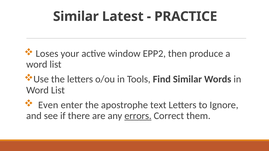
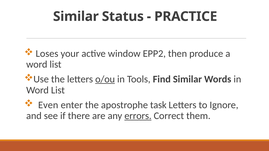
Latest: Latest -> Status (123, 16)
o/ou underline: none -> present (105, 79)
text: text -> task (158, 105)
